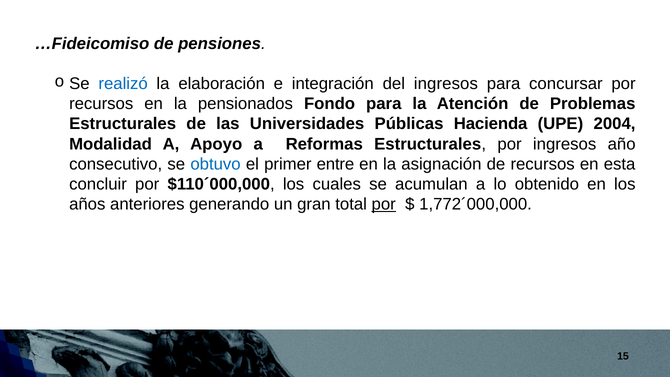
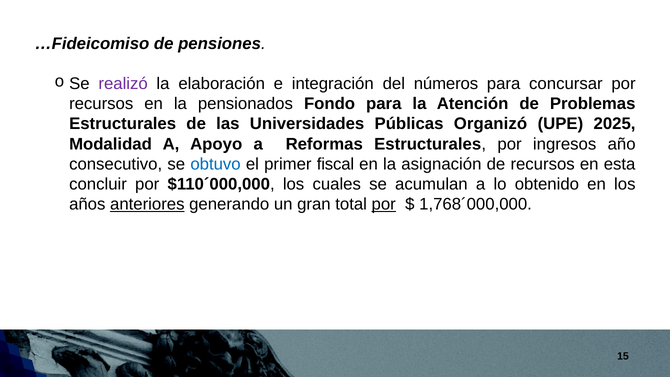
realizó colour: blue -> purple (123, 84)
del ingresos: ingresos -> números (446, 84)
Hacienda: Hacienda -> Organizó (490, 124)
2004: 2004 -> 2025 (615, 124)
entre: entre -> fiscal (335, 164)
anteriores underline: none -> present (147, 204)
1,772´000,000: 1,772´000,000 -> 1,768´000,000 (476, 204)
